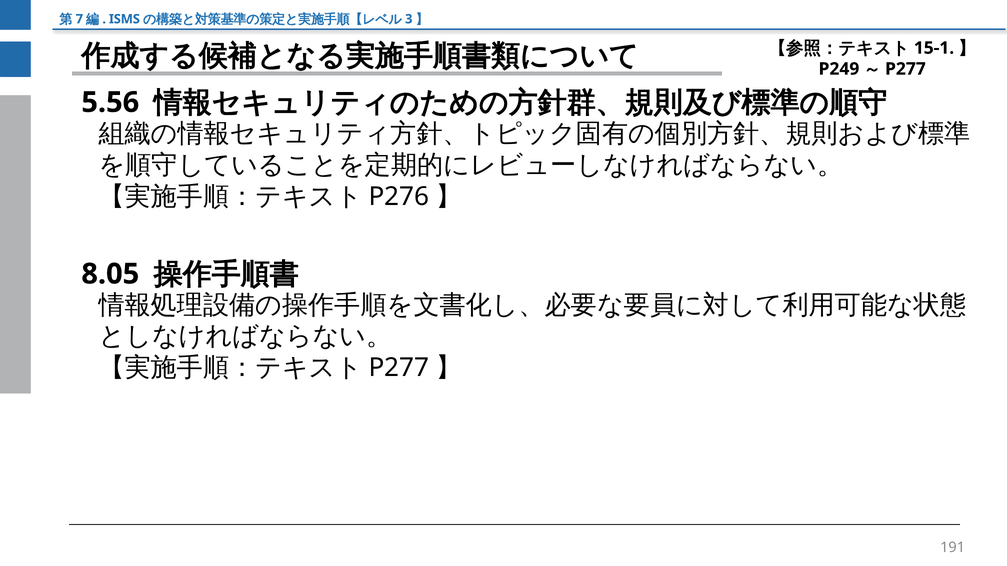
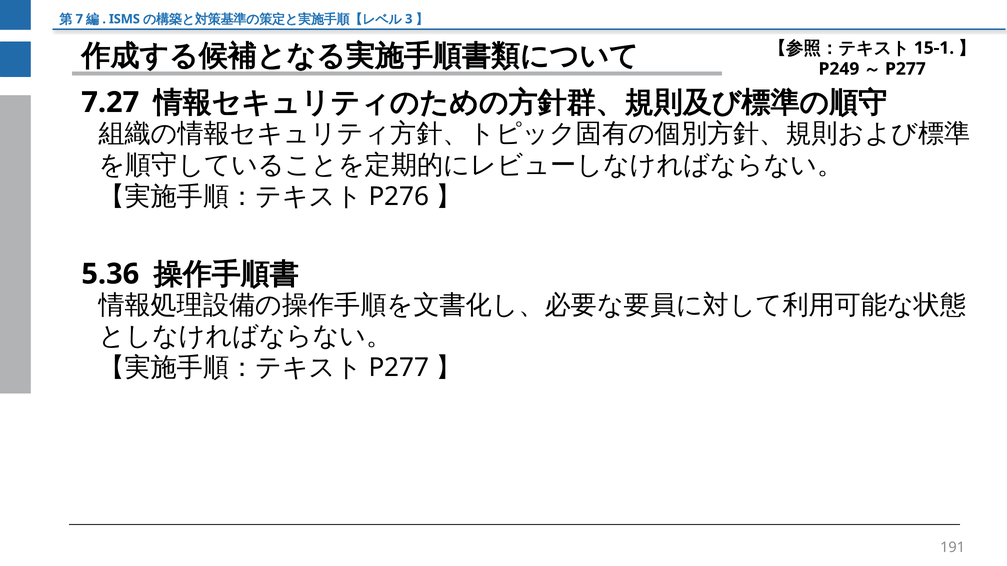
5.56: 5.56 -> 7.27 (110, 102)
8.05: 8.05 -> 5.36 (110, 274)
